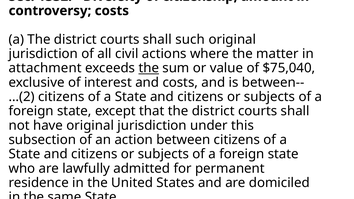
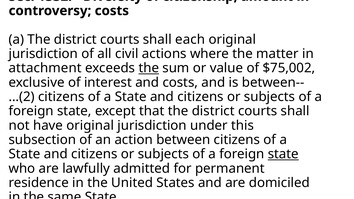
such: such -> each (190, 39)
$75,040: $75,040 -> $75,002 (289, 68)
state underline: none -> present (283, 154)
